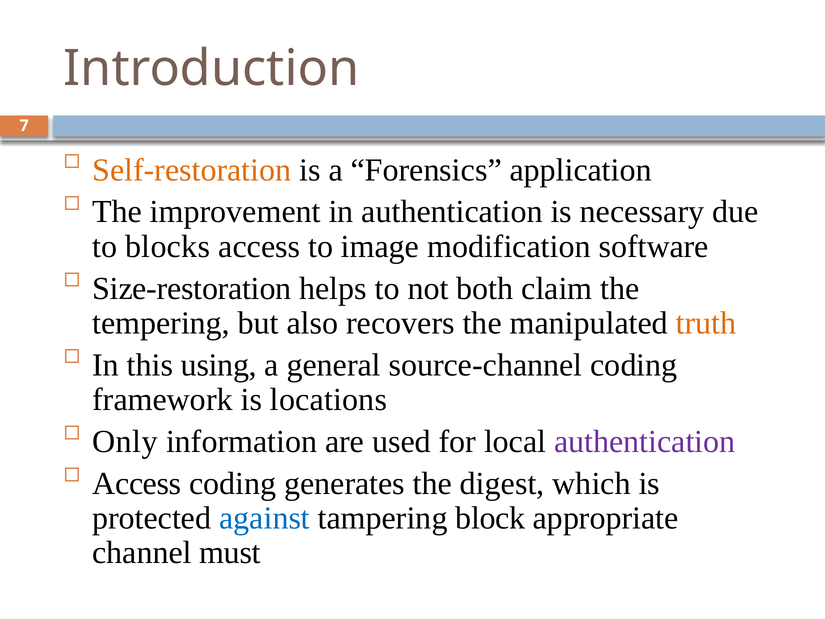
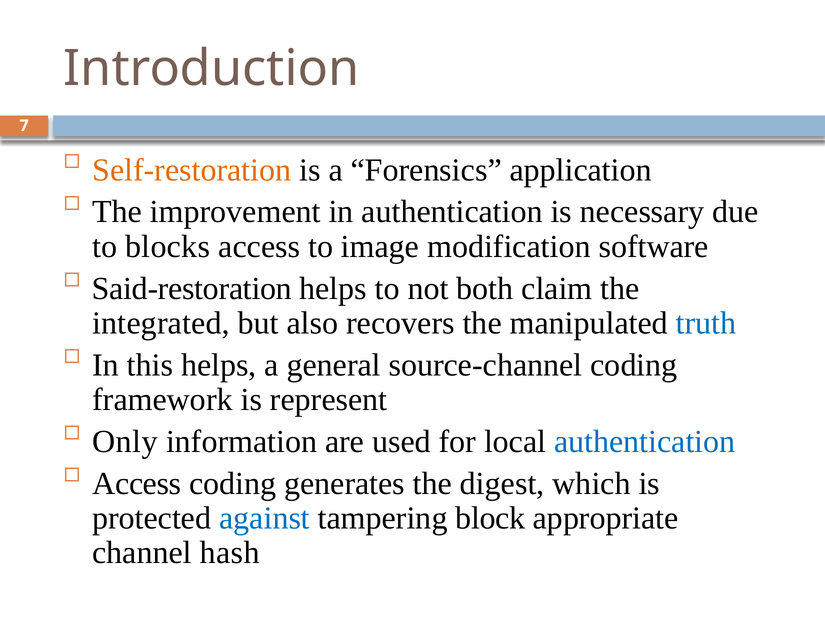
Size-restoration: Size-restoration -> Said-restoration (192, 288)
tempering: tempering -> integrated (161, 323)
truth colour: orange -> blue (706, 323)
this using: using -> helps (219, 365)
locations: locations -> represent (329, 400)
authentication colour: purple -> blue (645, 441)
must: must -> hash (230, 553)
